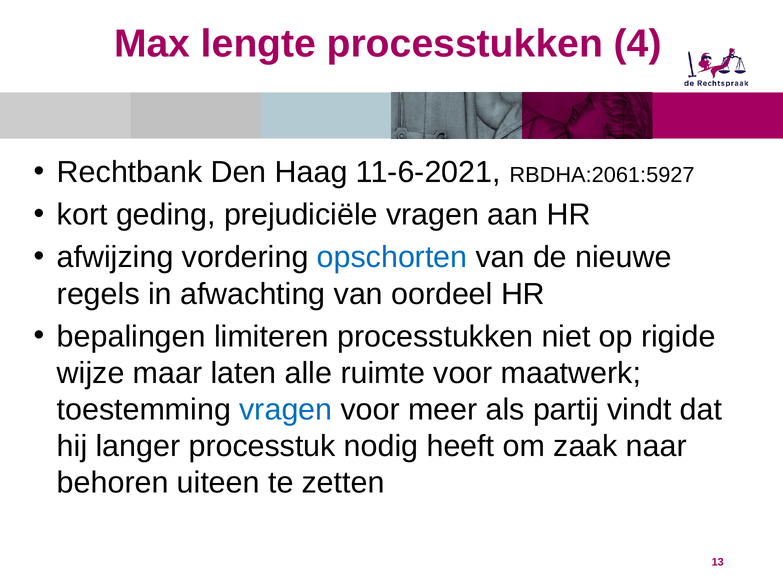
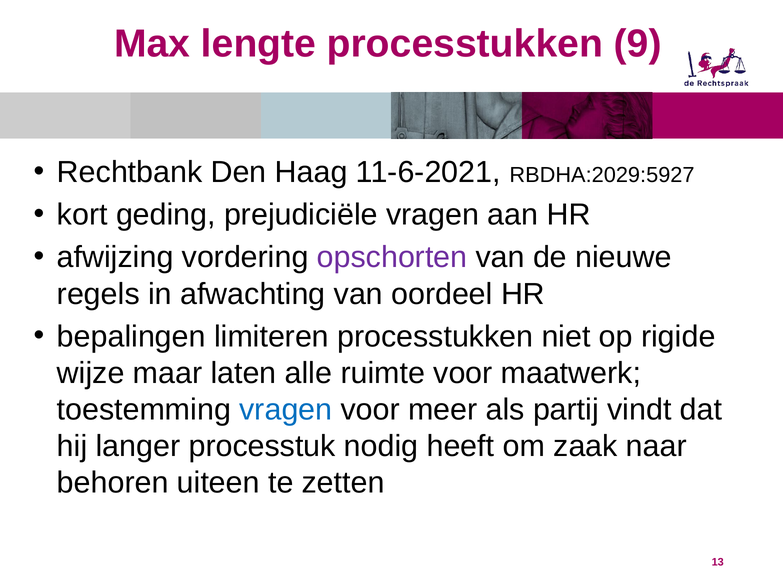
4: 4 -> 9 (638, 44)
RBDHA:2061:5927: RBDHA:2061:5927 -> RBDHA:2029:5927 (602, 175)
opschorten colour: blue -> purple (392, 258)
